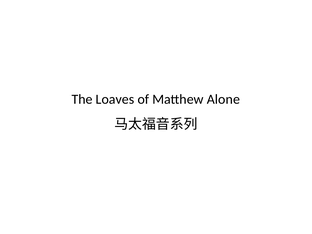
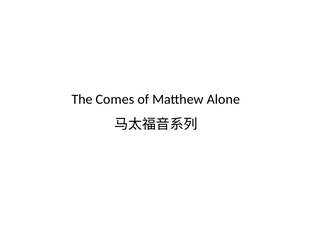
Loaves: Loaves -> Comes (115, 99)
